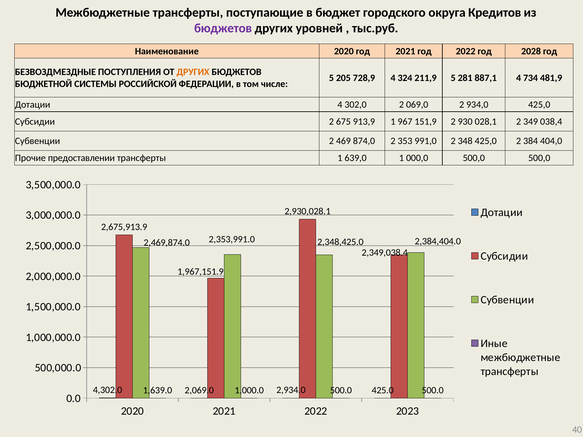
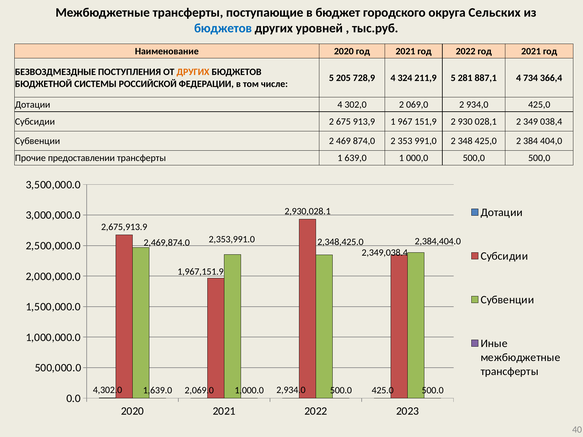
Кредитов: Кредитов -> Сельских (495, 13)
бюджетов colour: purple -> blue (223, 28)
2022 год 2028: 2028 -> 2021 (531, 51)
481,9: 481,9 -> 366,4 (551, 78)
